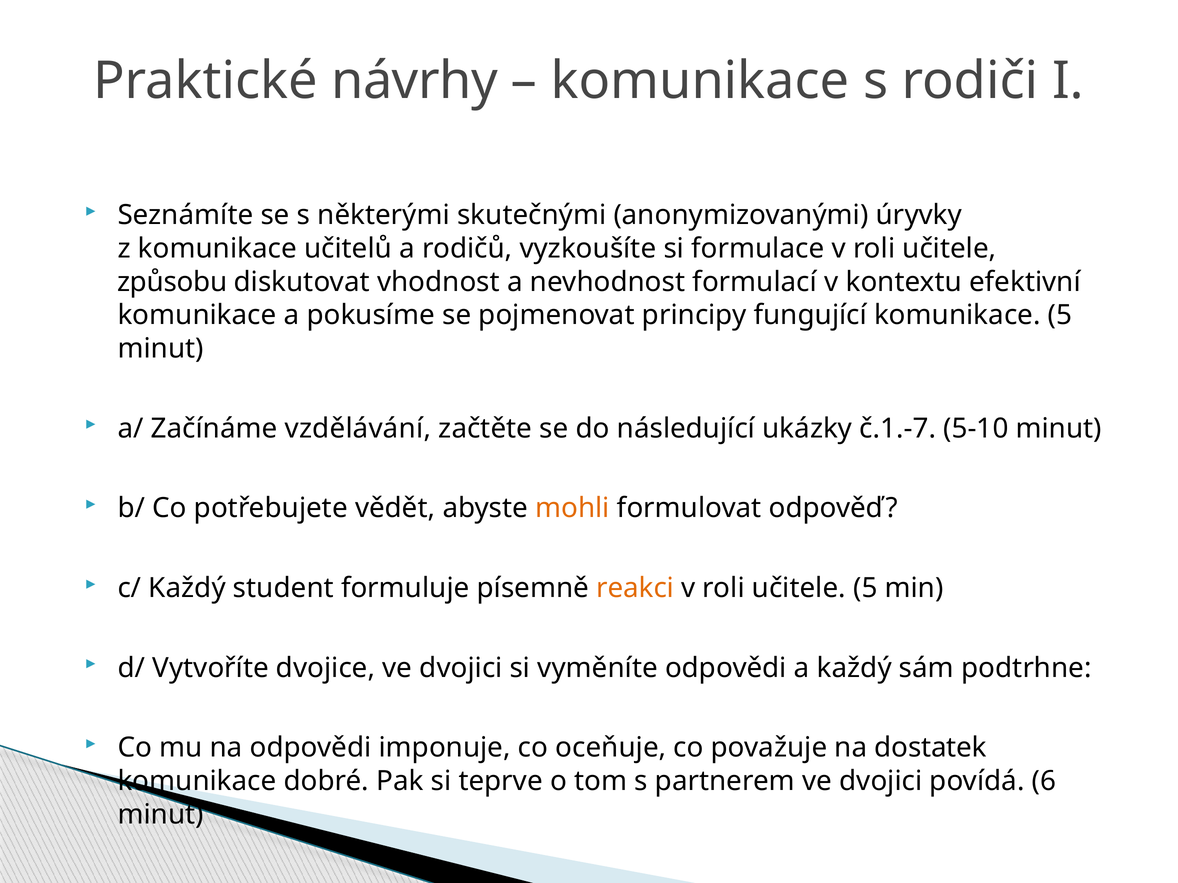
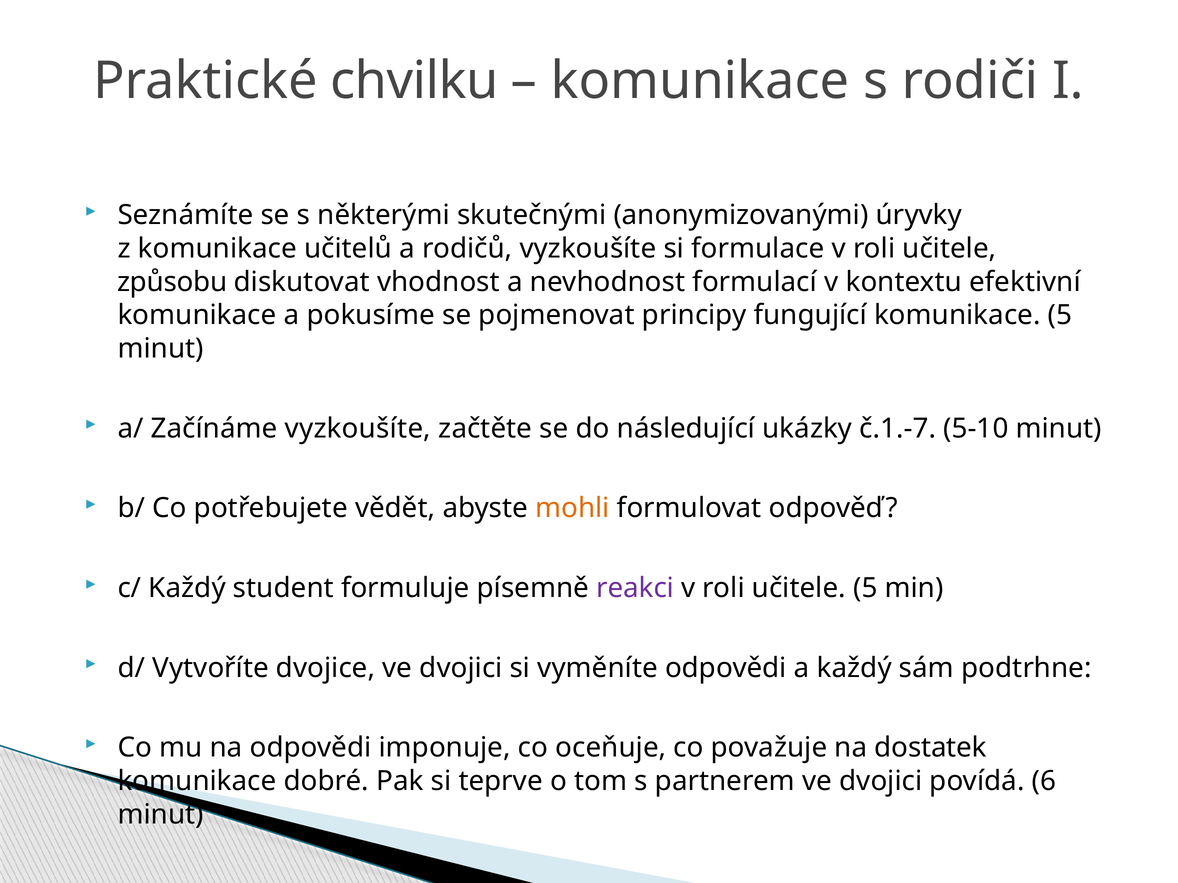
návrhy: návrhy -> chvilku (414, 81)
Začínáme vzdělávání: vzdělávání -> vyzkoušíte (358, 429)
reakci colour: orange -> purple (635, 588)
